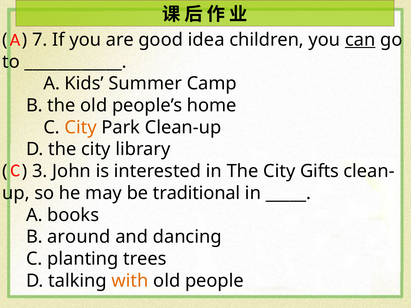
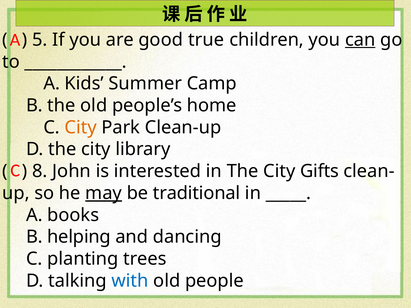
7: 7 -> 5 (40, 40)
idea: idea -> true (206, 40)
3: 3 -> 8 (40, 171)
may underline: none -> present (104, 193)
around: around -> helping (79, 237)
with colour: orange -> blue (130, 281)
